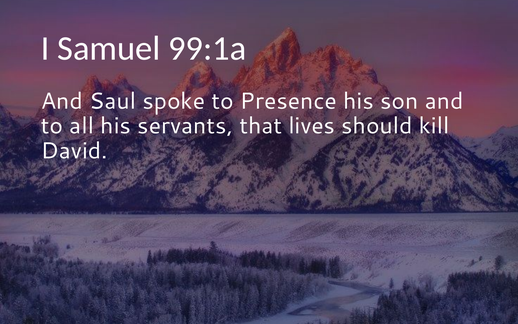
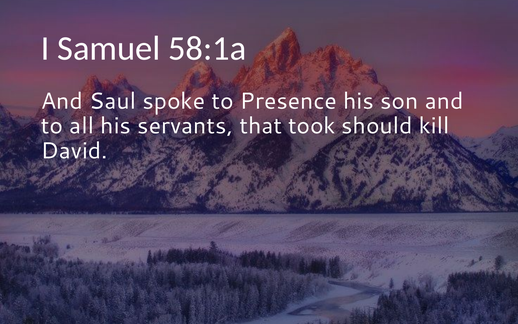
99:1a: 99:1a -> 58:1a (207, 48)
lives: lives -> took (312, 126)
